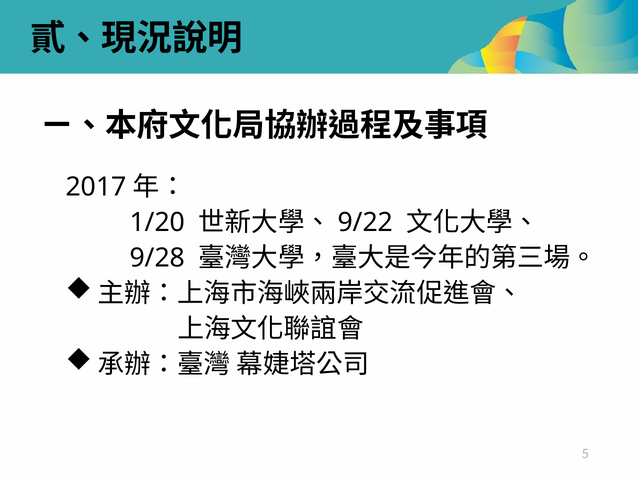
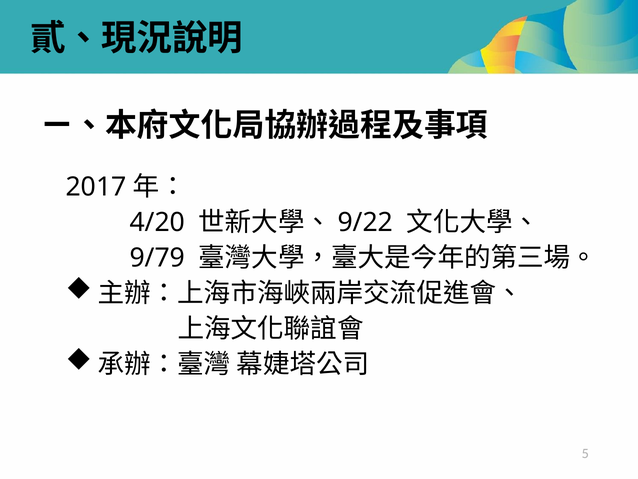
1/20: 1/20 -> 4/20 (157, 222)
9/28: 9/28 -> 9/79 (157, 258)
